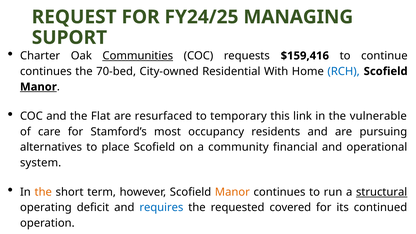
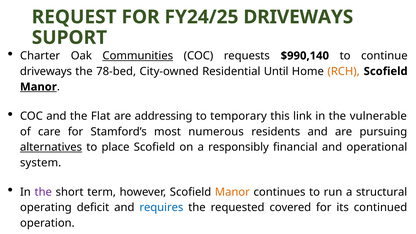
FY24/25 MANAGING: MANAGING -> DRIVEWAYS (298, 17)
$159,416: $159,416 -> $990,140 (305, 56)
continues: continues -> driveways (46, 71)
70-bed: 70-bed -> 78-bed (116, 71)
With: With -> Until (276, 71)
RCH colour: blue -> orange (344, 71)
resurfaced: resurfaced -> addressing (164, 116)
occupancy: occupancy -> numerous (216, 132)
alternatives underline: none -> present (51, 147)
community: community -> responsibly (239, 147)
the colour: orange -> purple (43, 192)
structural underline: present -> none (382, 192)
